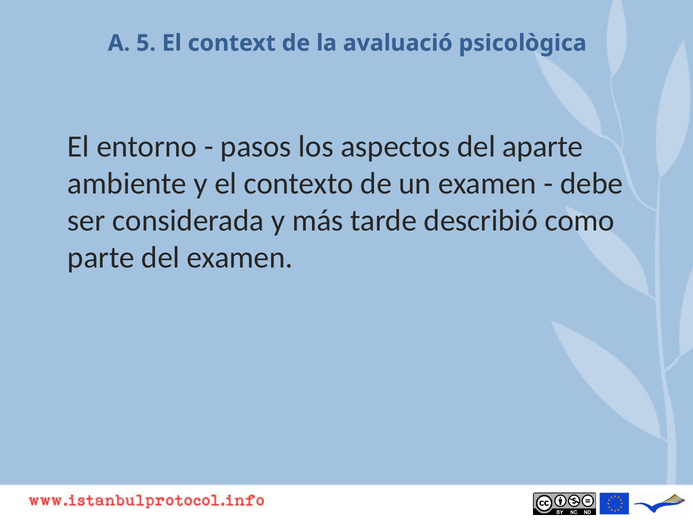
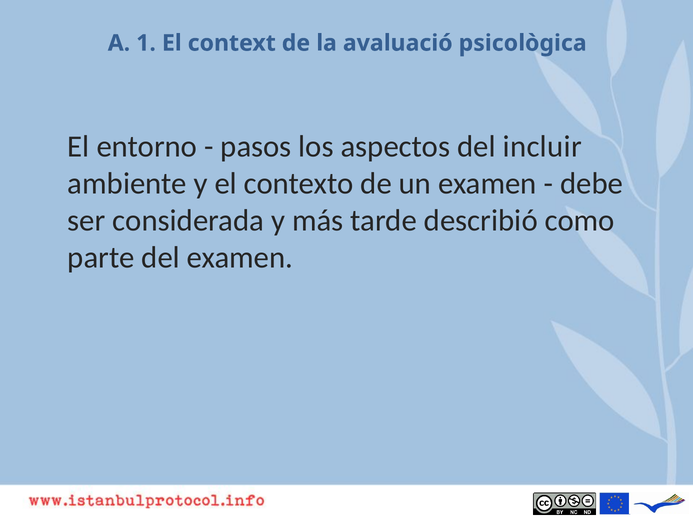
5: 5 -> 1 (146, 43)
aparte: aparte -> incluir (542, 146)
